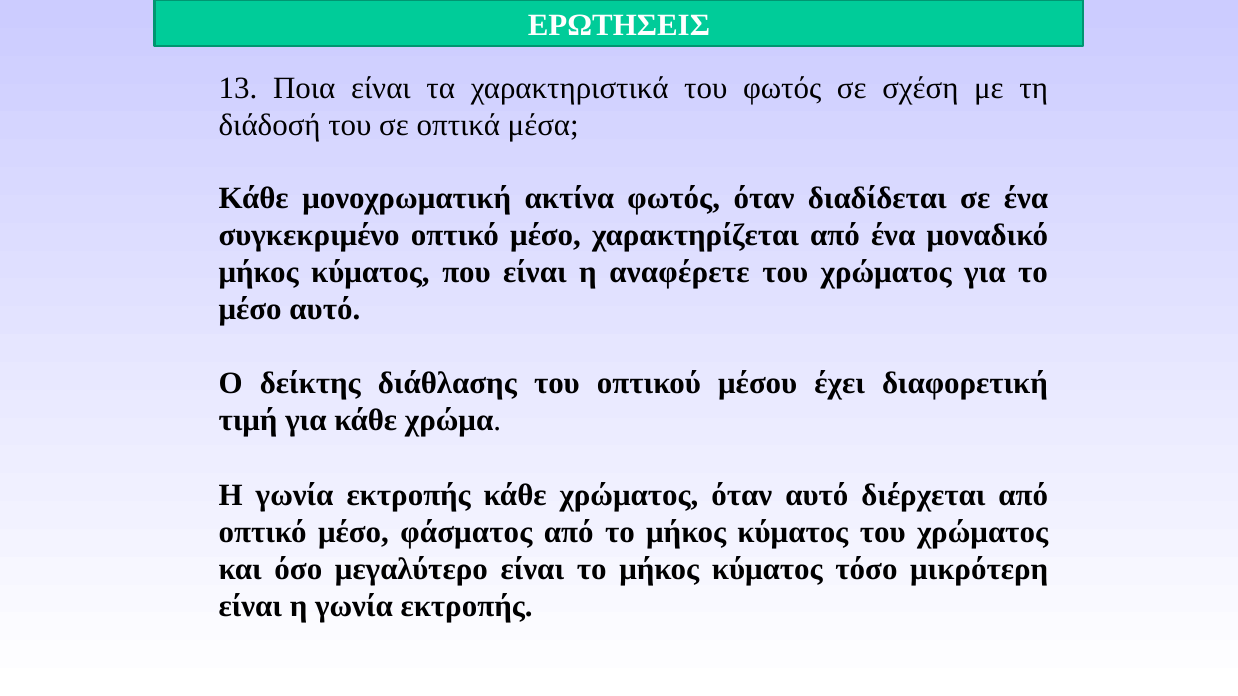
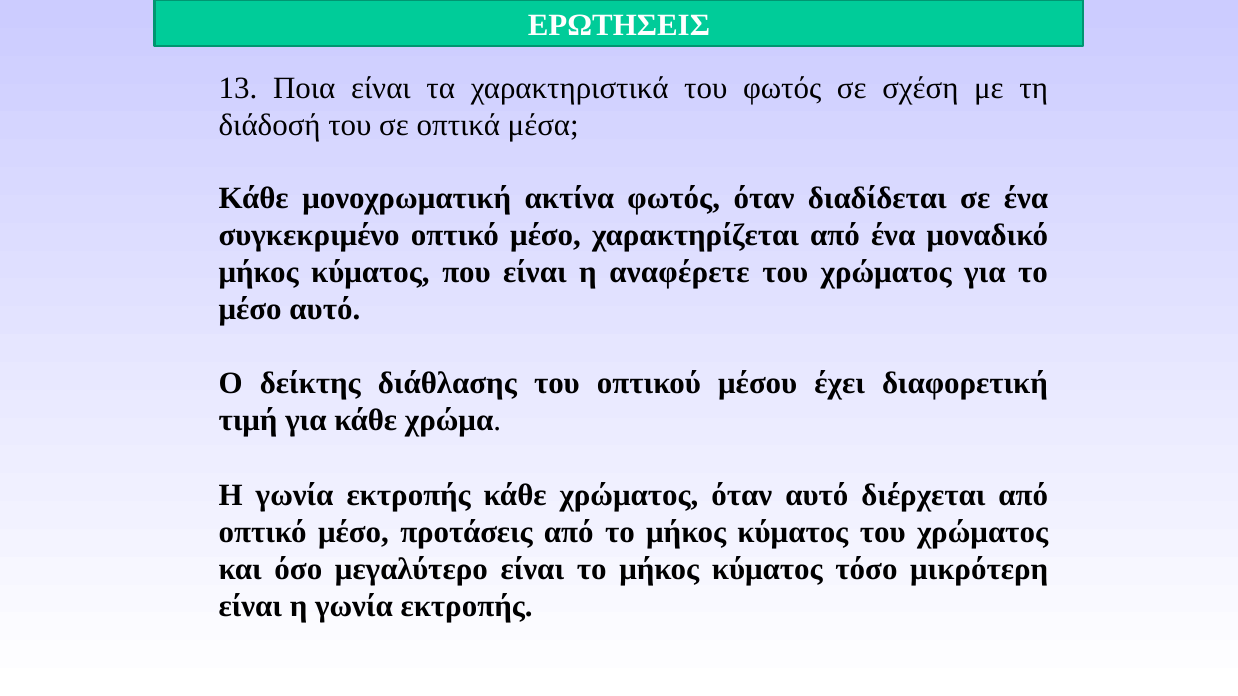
φάσματος: φάσματος -> προτάσεις (466, 532)
